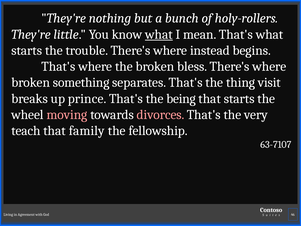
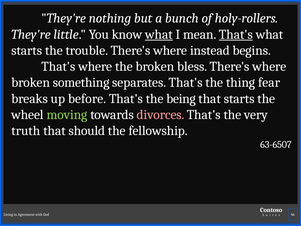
That's underline: none -> present (236, 34)
visit: visit -> fear (269, 82)
prince: prince -> before (87, 99)
moving colour: pink -> light green (67, 115)
teach: teach -> truth (26, 131)
family: family -> should (87, 131)
63-7107: 63-7107 -> 63-6507 (276, 144)
